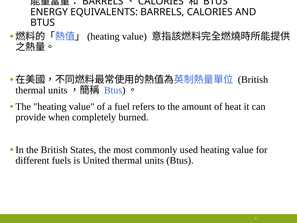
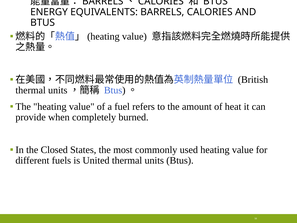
the British: British -> Closed (54, 150)
